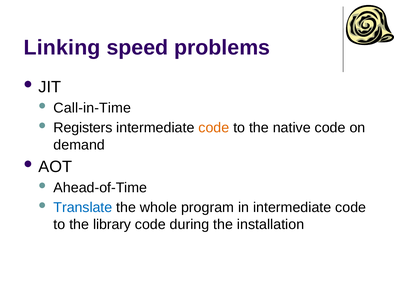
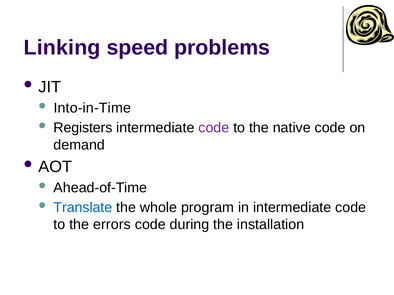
Call-in-Time: Call-in-Time -> Into-in-Time (92, 108)
code colour: orange -> purple (214, 128)
library: library -> errors (112, 225)
